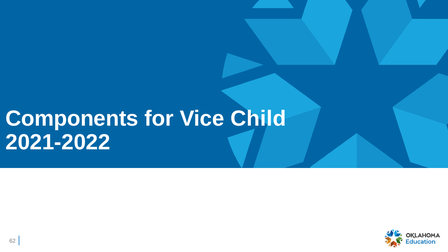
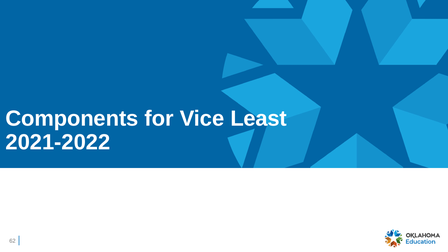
Child: Child -> Least (259, 119)
